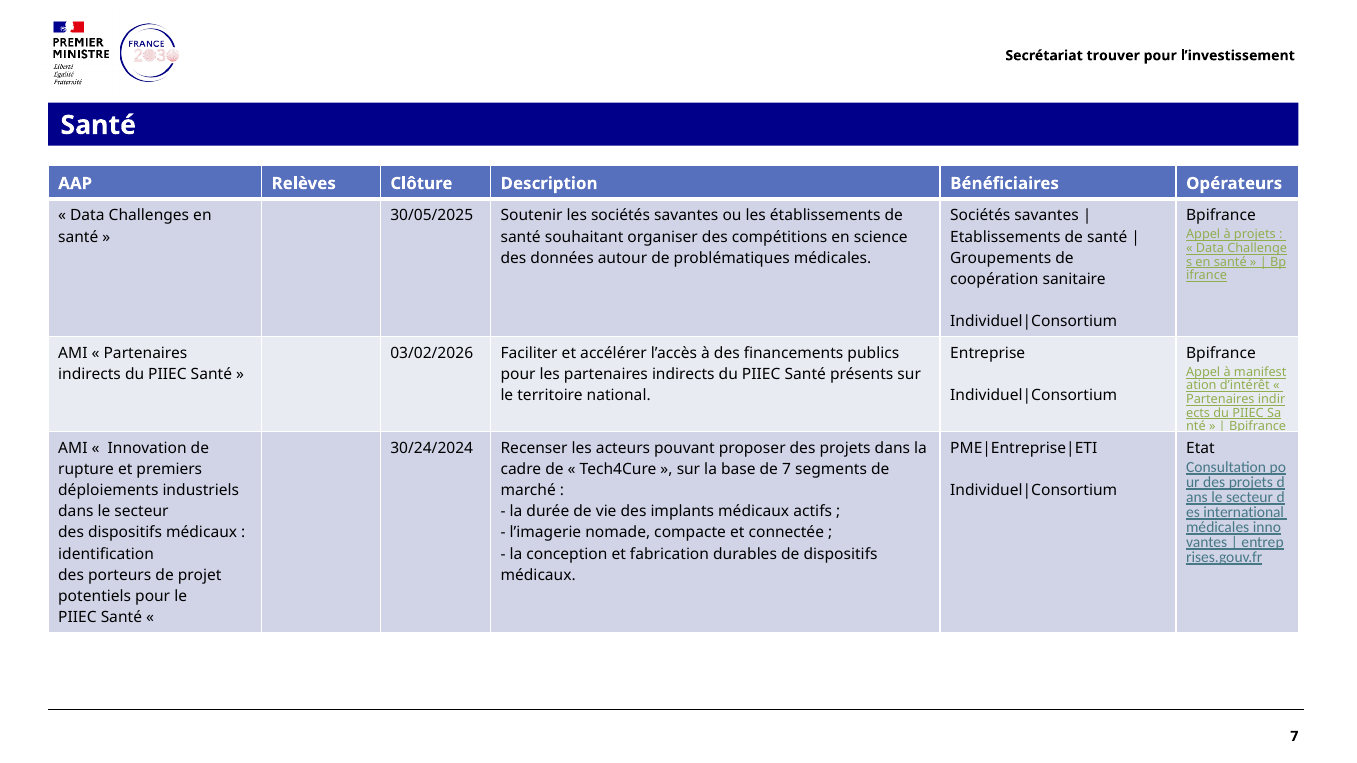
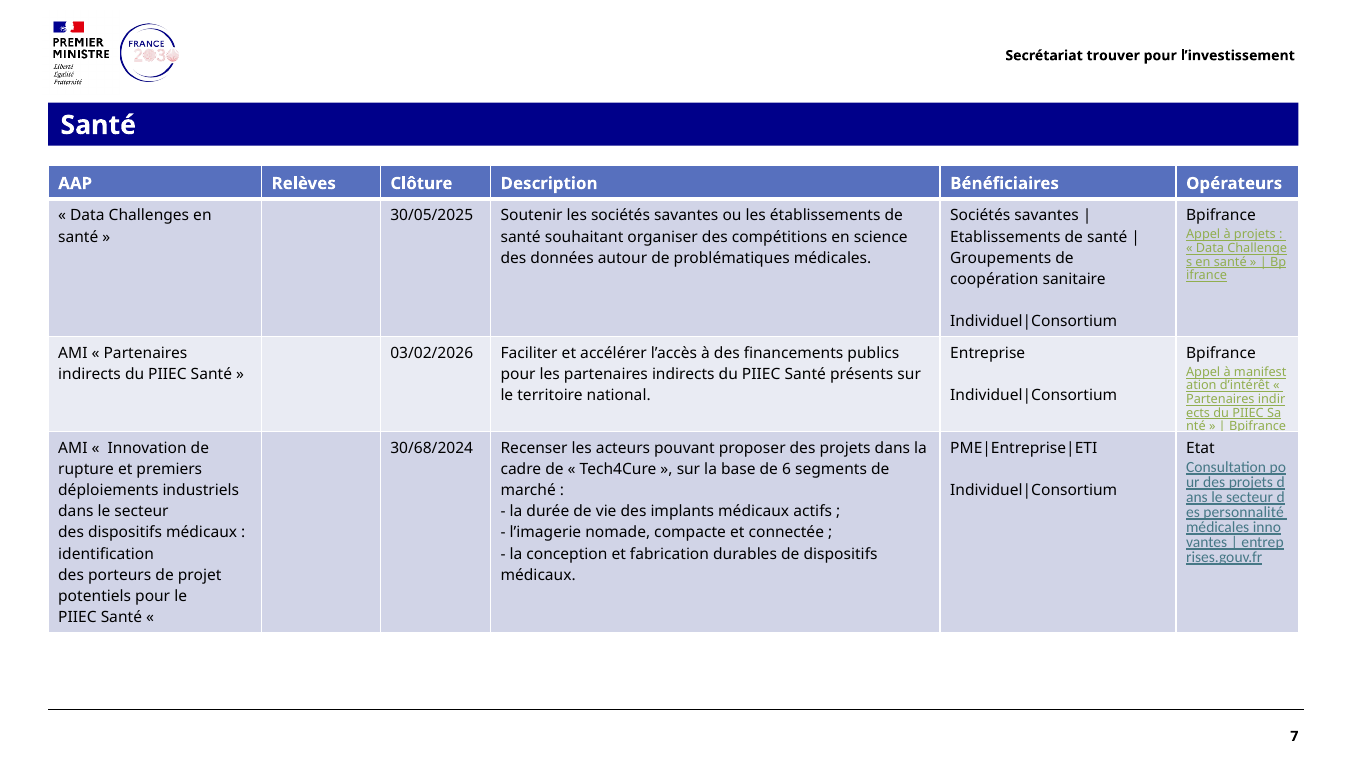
30/24/2024: 30/24/2024 -> 30/68/2024 (432, 448)
de 7: 7 -> 6 (787, 469)
international: international -> personnalité (1244, 513)
